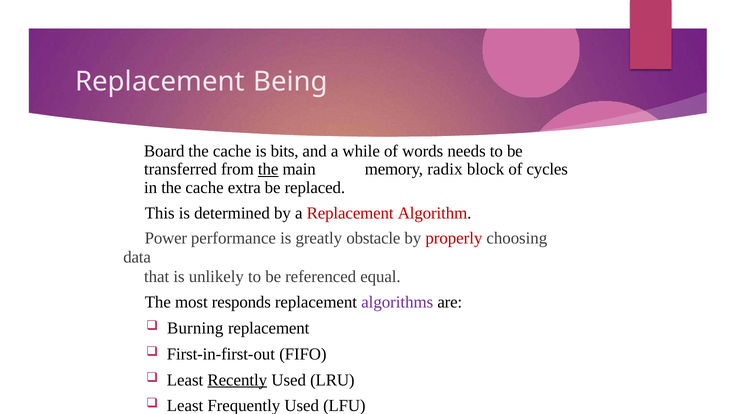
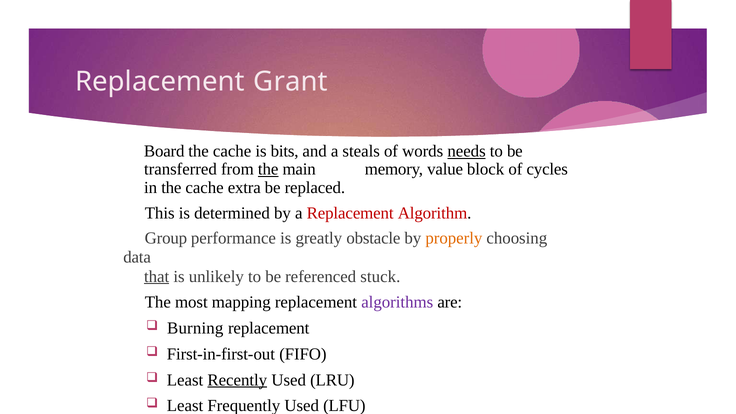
Being: Being -> Grant (291, 81)
while: while -> steals (361, 151)
needs underline: none -> present (467, 151)
radix: radix -> value (445, 169)
Power: Power -> Group (166, 238)
properly colour: red -> orange (454, 238)
that underline: none -> present (157, 276)
equal: equal -> stuck (380, 276)
responds: responds -> mapping (241, 302)
